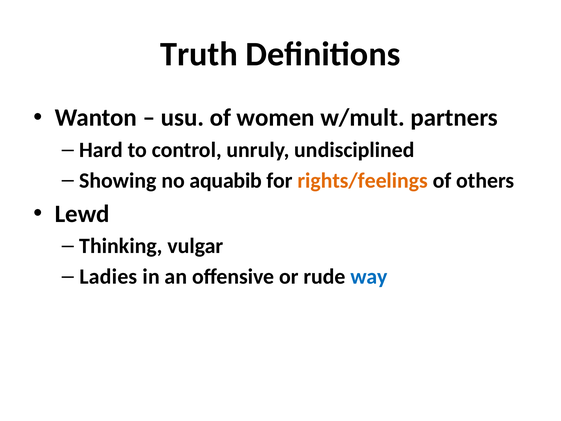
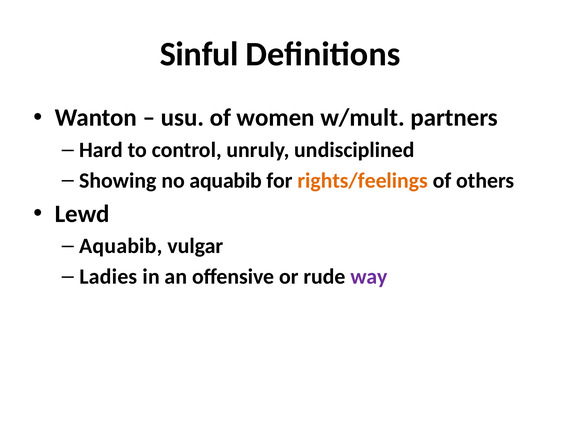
Truth: Truth -> Sinful (199, 54)
Thinking: Thinking -> Aquabib (121, 246)
way colour: blue -> purple (369, 277)
